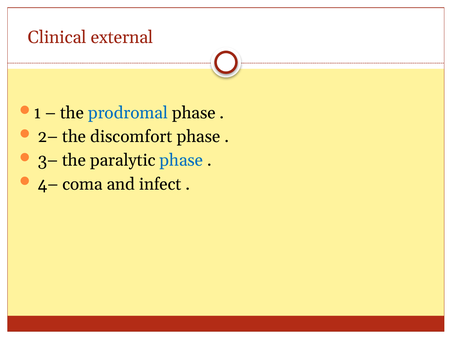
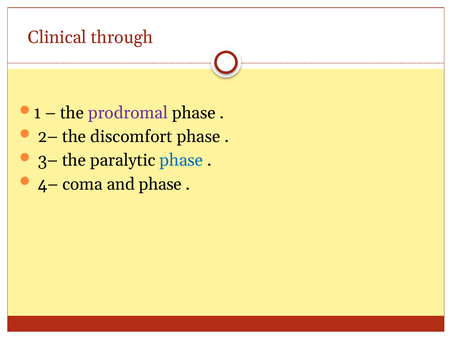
external: external -> through (122, 37)
prodromal colour: blue -> purple (128, 113)
and infect: infect -> phase (160, 184)
